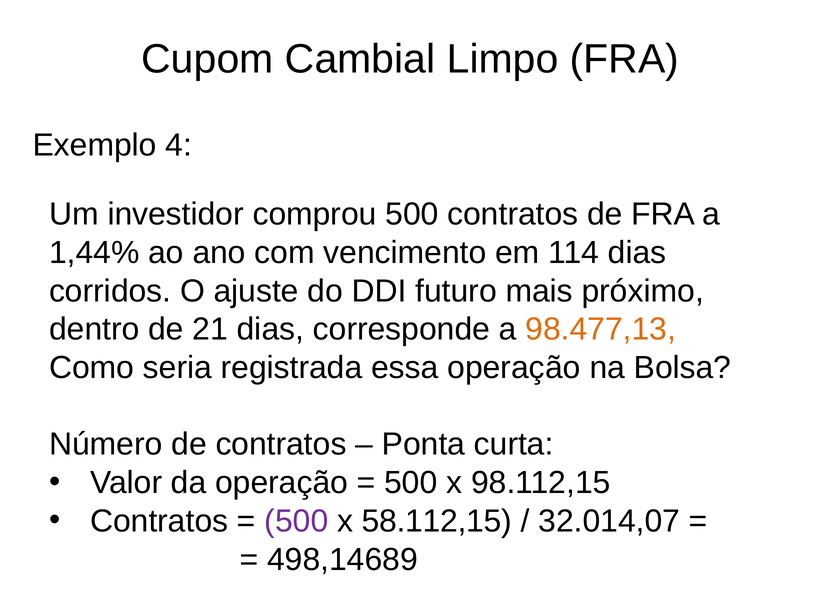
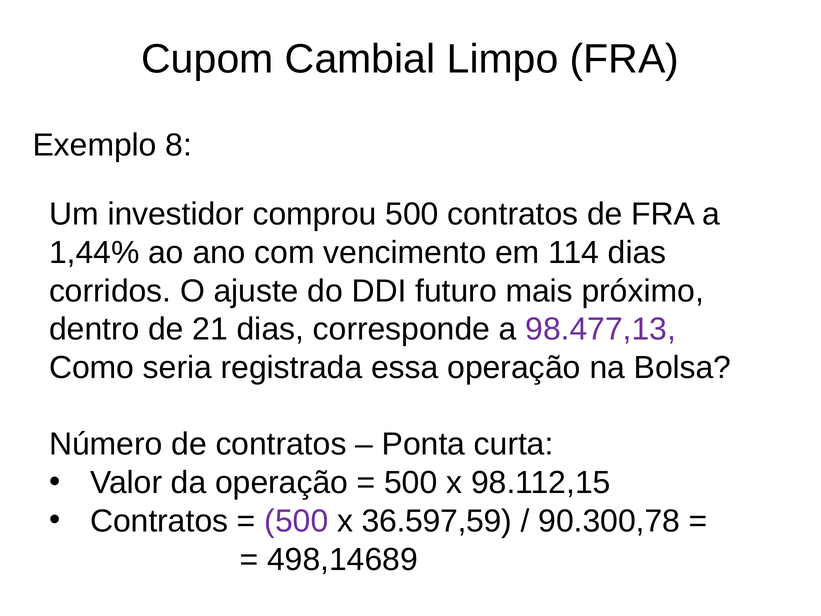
4: 4 -> 8 (179, 145)
98.477,13 colour: orange -> purple (601, 329)
58.112,15: 58.112,15 -> 36.597,59 (437, 521)
32.014,07: 32.014,07 -> 90.300,78 (609, 521)
